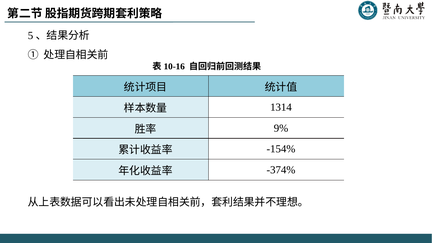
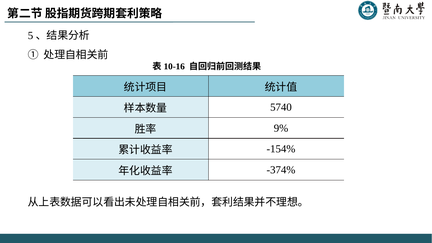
1314: 1314 -> 5740 (281, 107)
